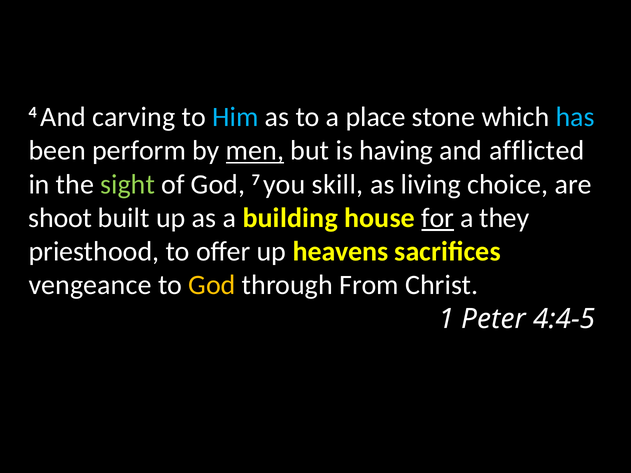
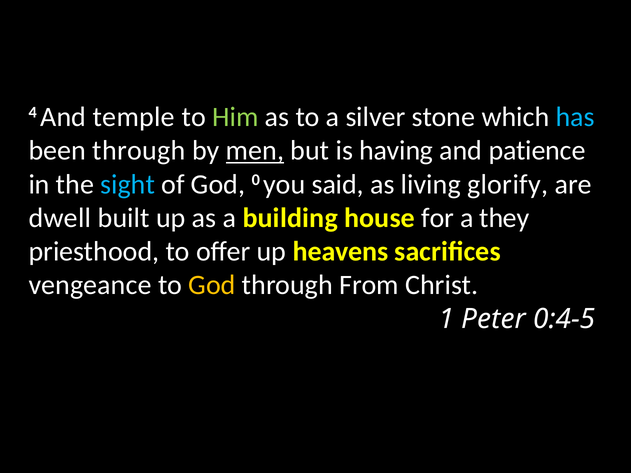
carving: carving -> temple (134, 117)
Him colour: light blue -> light green (235, 117)
place: place -> silver (376, 117)
been perform: perform -> through (139, 151)
afflicted: afflicted -> patience (537, 151)
sight colour: light green -> light blue (128, 184)
7: 7 -> 0 (256, 180)
skill: skill -> said (338, 184)
choice: choice -> glorify (508, 184)
shoot: shoot -> dwell (60, 218)
for underline: present -> none (438, 218)
4:4-5: 4:4-5 -> 0:4-5 (564, 319)
